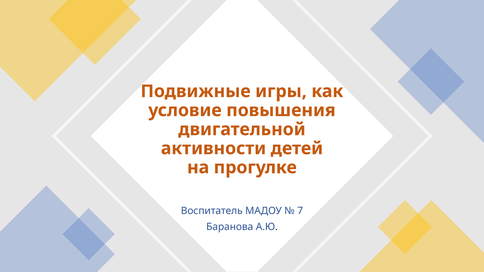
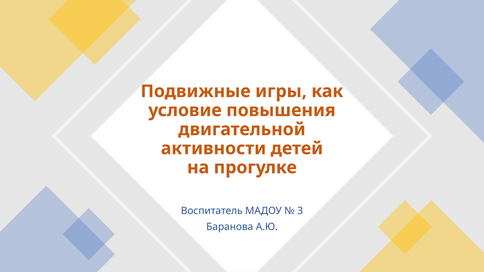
7: 7 -> 3 (300, 211)
